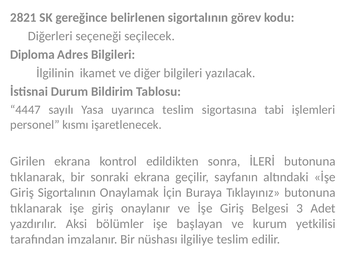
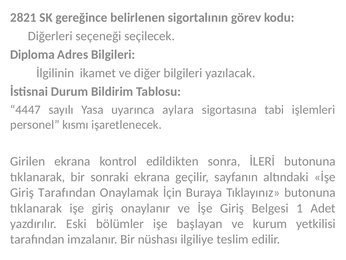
uyarınca teslim: teslim -> aylara (178, 109)
Giriş Sigortalının: Sigortalının -> Tarafından (67, 192)
3: 3 -> 1 (300, 208)
Aksi: Aksi -> Eski (76, 223)
